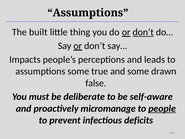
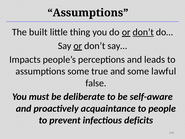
drawn: drawn -> lawful (164, 71)
micromanage: micromanage -> acquaintance (108, 108)
people underline: present -> none (162, 108)
